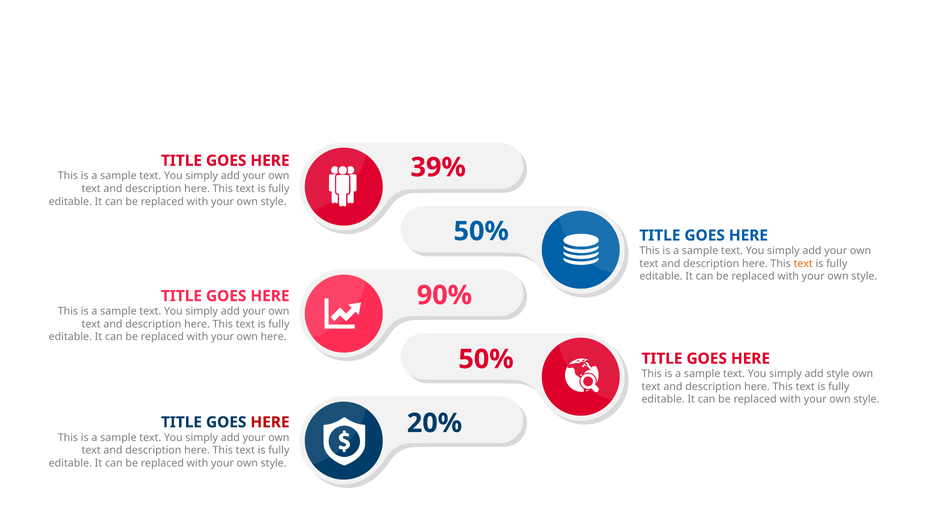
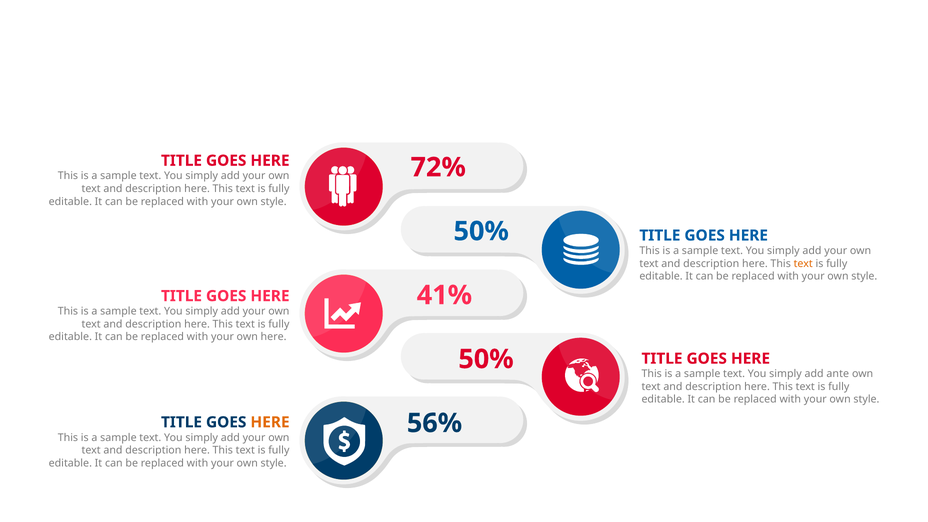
39%: 39% -> 72% (438, 167)
90%: 90% -> 41% (444, 295)
add style: style -> ante (838, 374)
20%: 20% -> 56% (434, 423)
HERE colour: red -> orange (270, 422)
